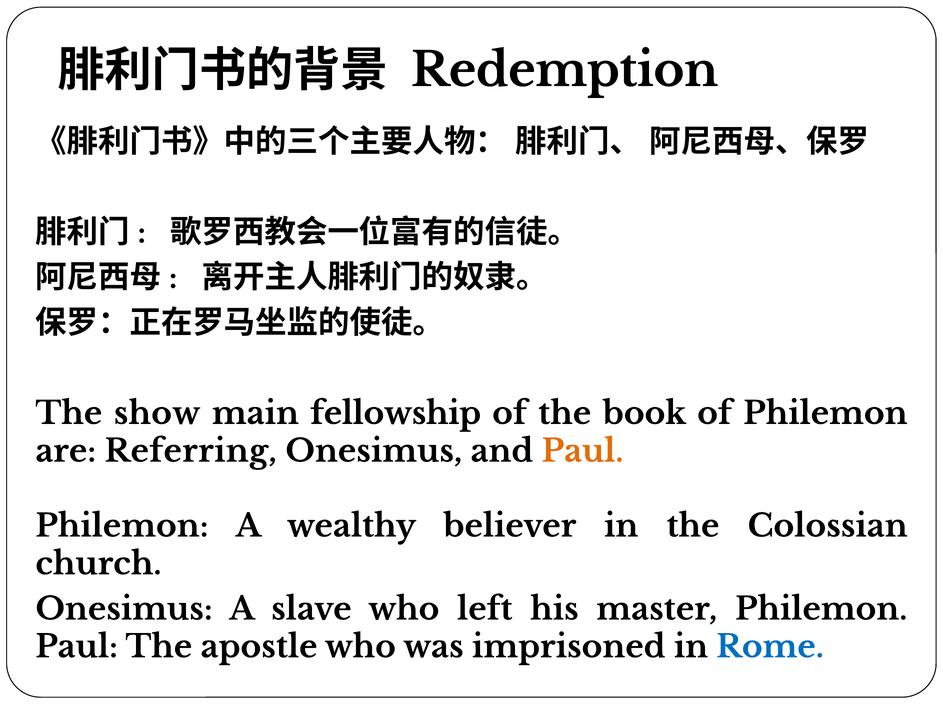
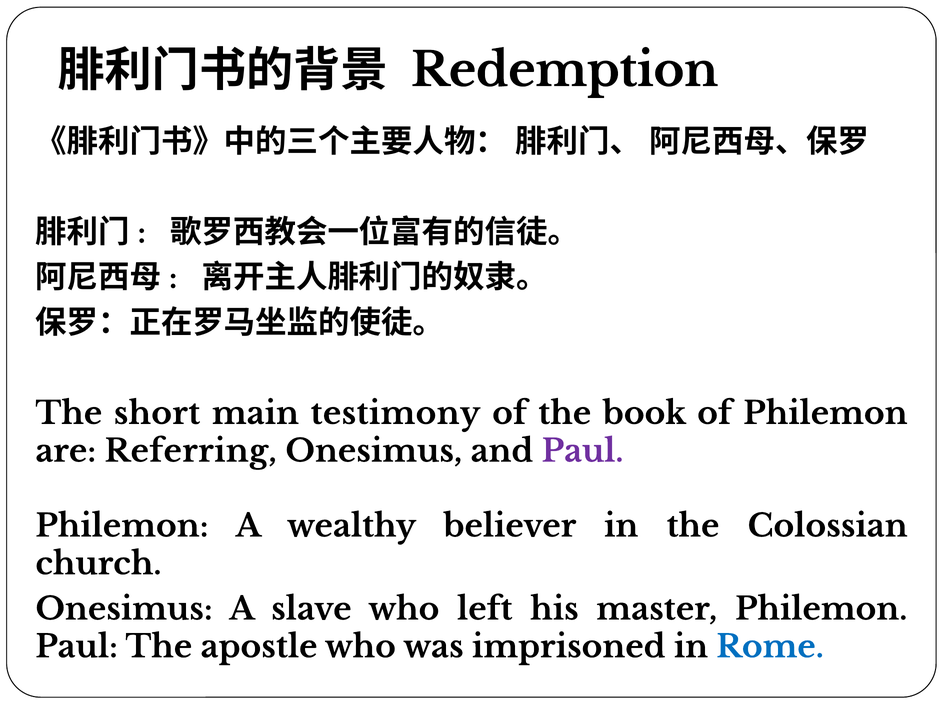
show: show -> short (157, 414)
fellowship: fellowship -> testimony (395, 414)
Paul colour: orange -> purple (583, 451)
